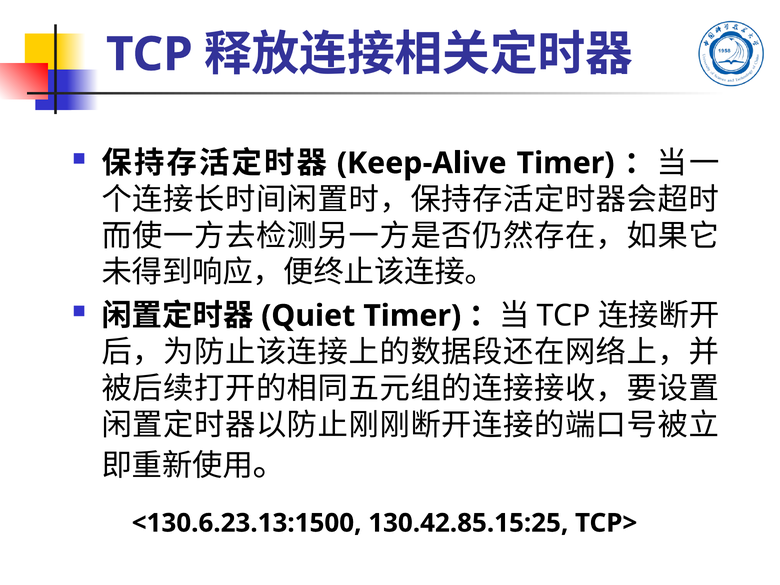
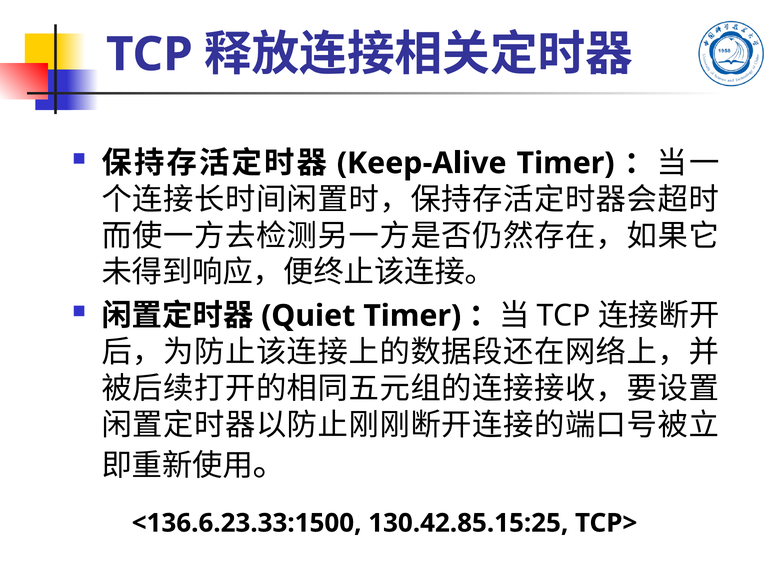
<130.6.23.13:1500: <130.6.23.13:1500 -> <136.6.23.33:1500 (247, 523)
